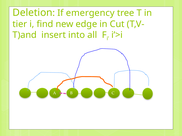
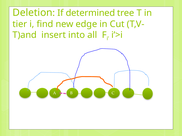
emergency: emergency -> determined (90, 13)
